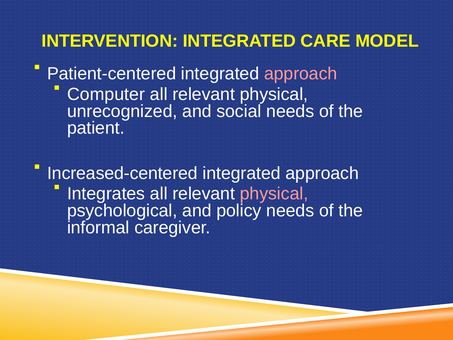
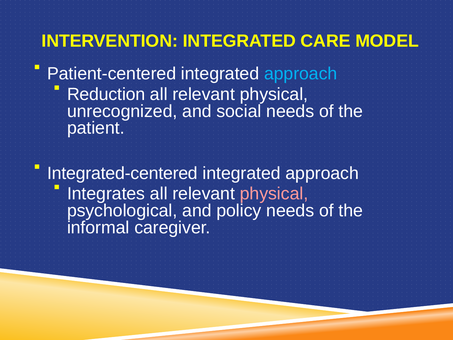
approach colour: pink -> light blue (301, 74)
Computer: Computer -> Reduction (106, 94)
Increased-centered: Increased-centered -> Integrated-centered (122, 173)
